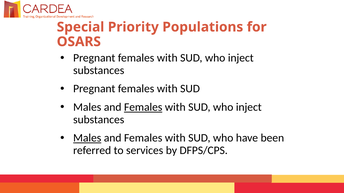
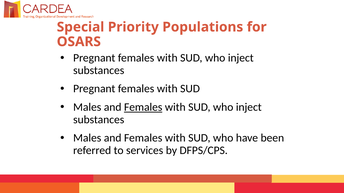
Males underline: present -> none (87, 138)
